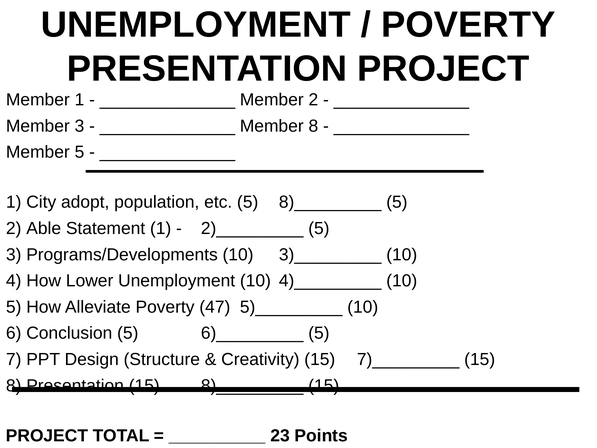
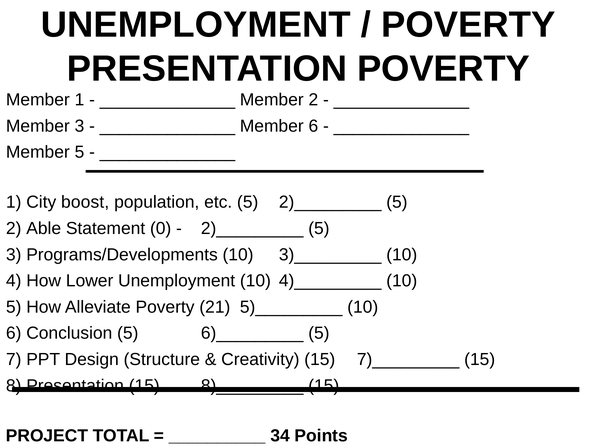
PRESENTATION PROJECT: PROJECT -> POVERTY (443, 69)
Member 8: 8 -> 6 (313, 126)
adopt: adopt -> boost (85, 202)
5 8)_________: 8)_________ -> 2)_________ (330, 202)
Statement 1: 1 -> 0 (161, 228)
47: 47 -> 21 (215, 307)
23: 23 -> 34 (280, 435)
